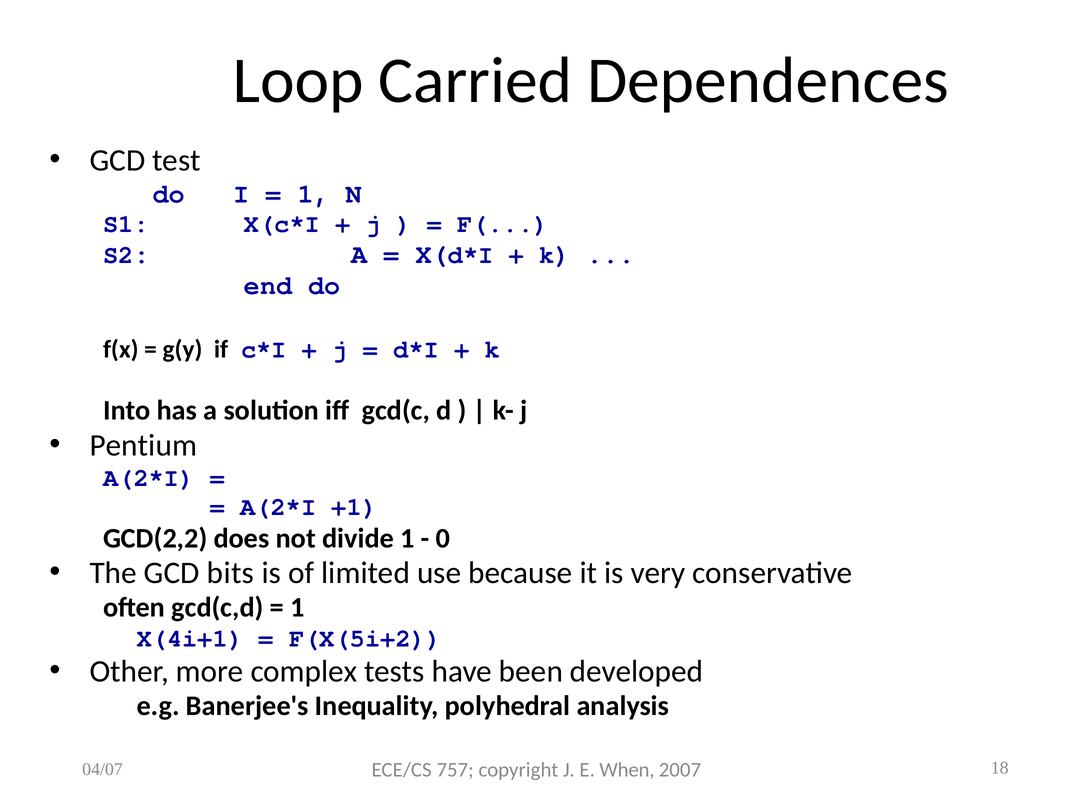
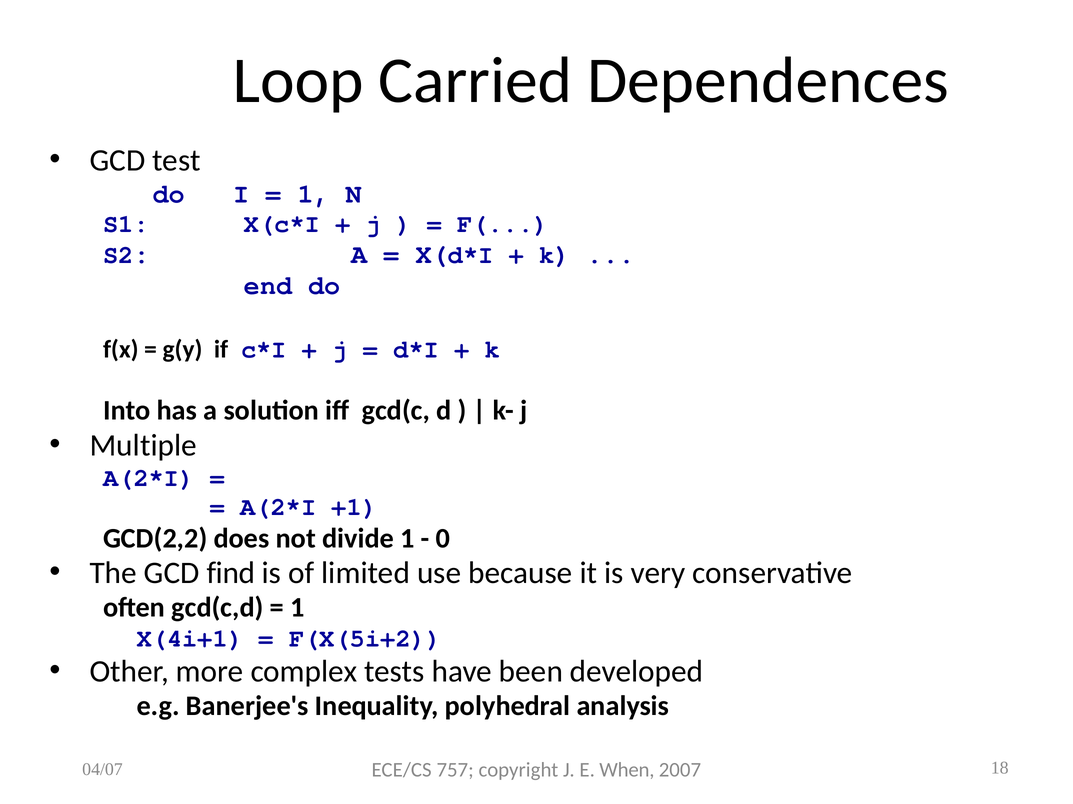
Pentium: Pentium -> Multiple (143, 446)
bits: bits -> find (231, 574)
